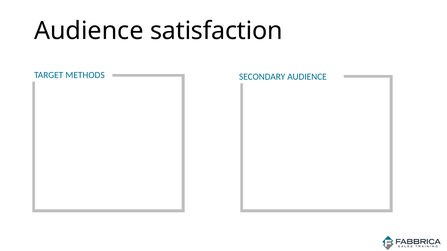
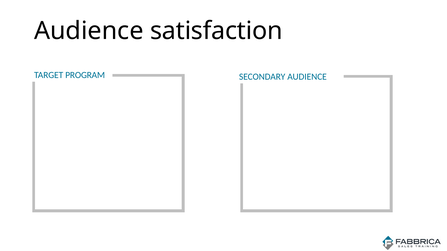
METHODS: METHODS -> PROGRAM (85, 75)
